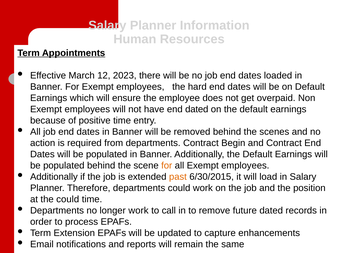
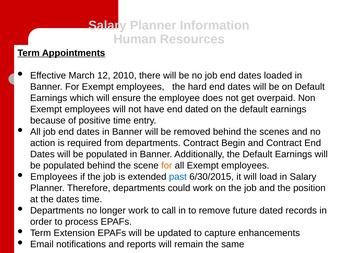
2023: 2023 -> 2010 (125, 76)
Additionally: Additionally -> Employees (54, 177)
past colour: orange -> blue (178, 177)
the could: could -> dates (68, 200)
